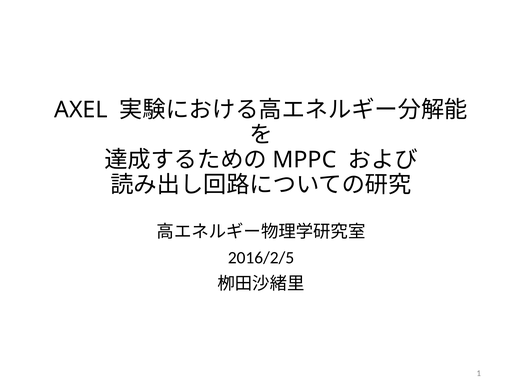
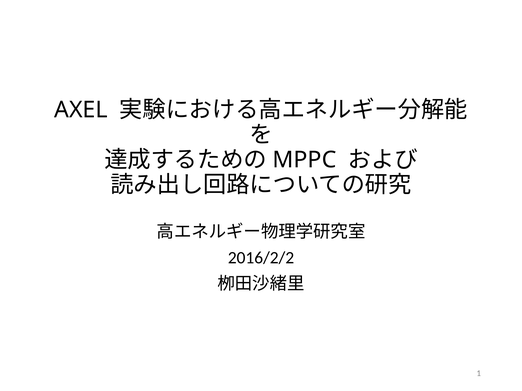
2016/2/5: 2016/2/5 -> 2016/2/2 (261, 258)
